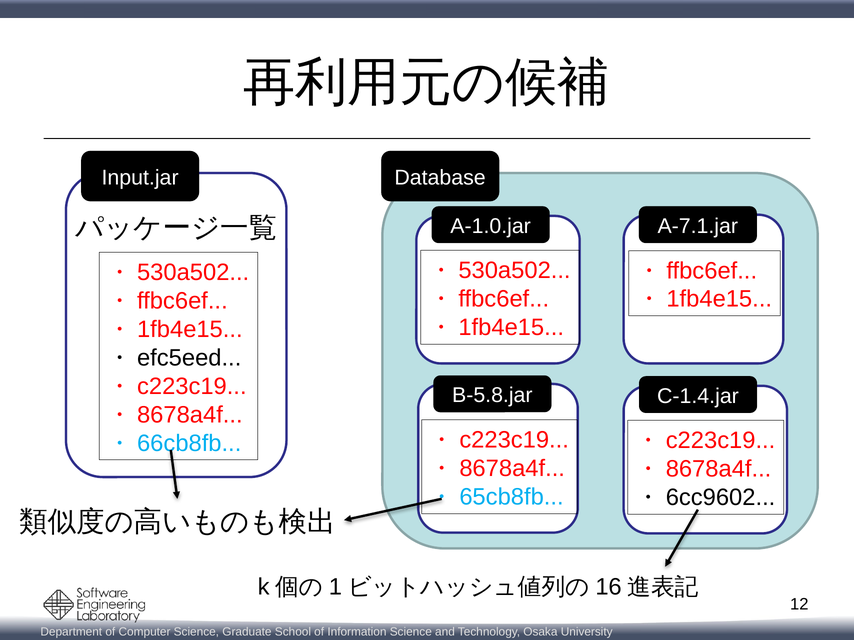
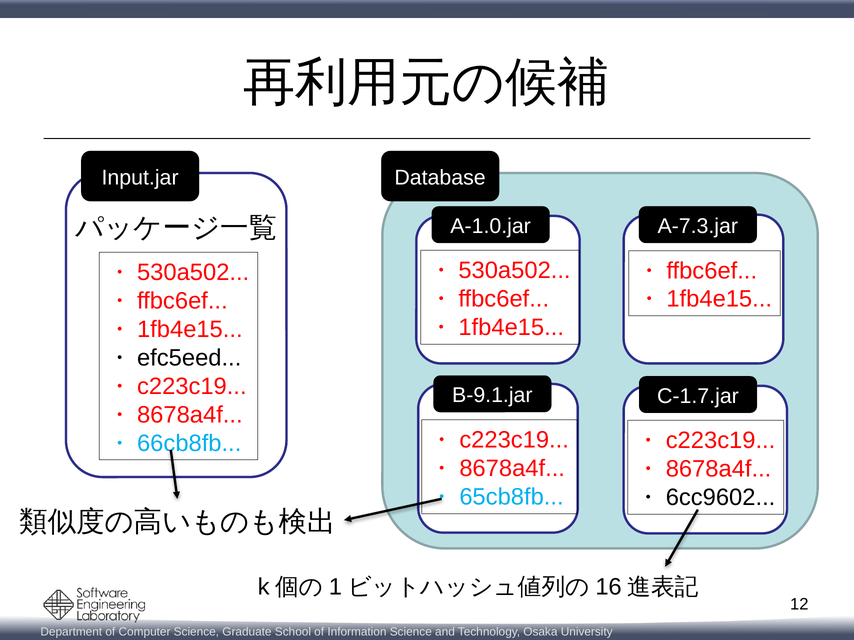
A-7.1.jar: A-7.1.jar -> A-7.3.jar (698, 226)
B-5.8.jar: B-5.8.jar -> B-9.1.jar (492, 396)
C-1.4.jar: C-1.4.jar -> C-1.7.jar (698, 396)
